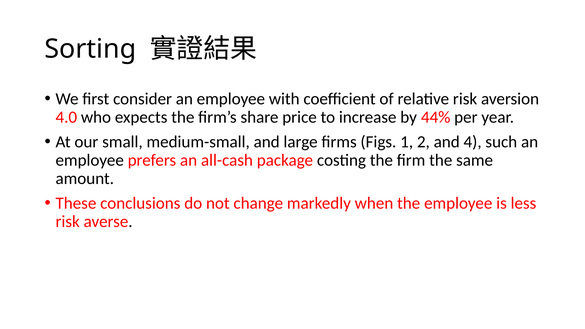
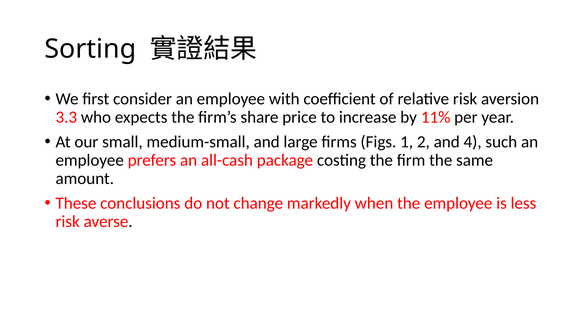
4.0: 4.0 -> 3.3 (66, 117)
44%: 44% -> 11% (436, 117)
